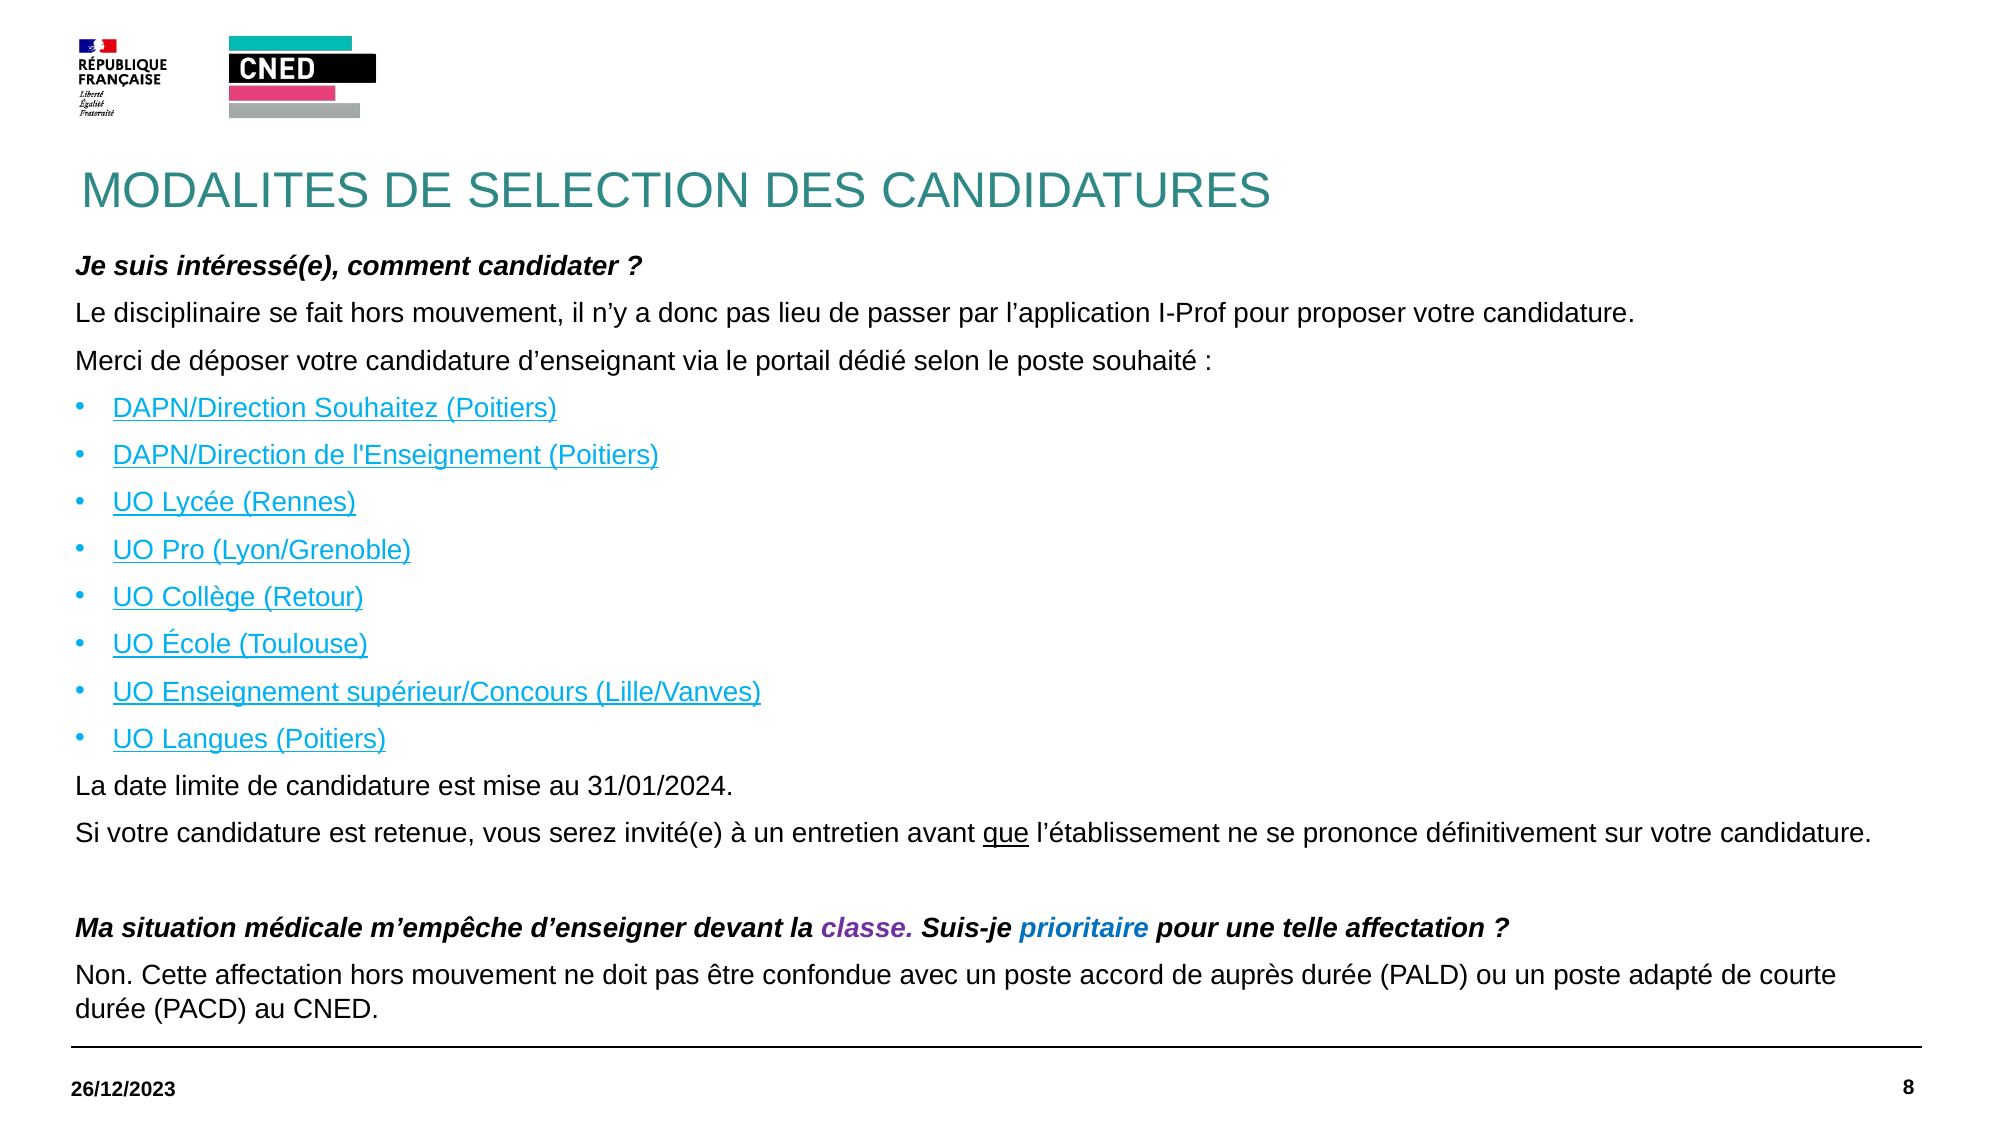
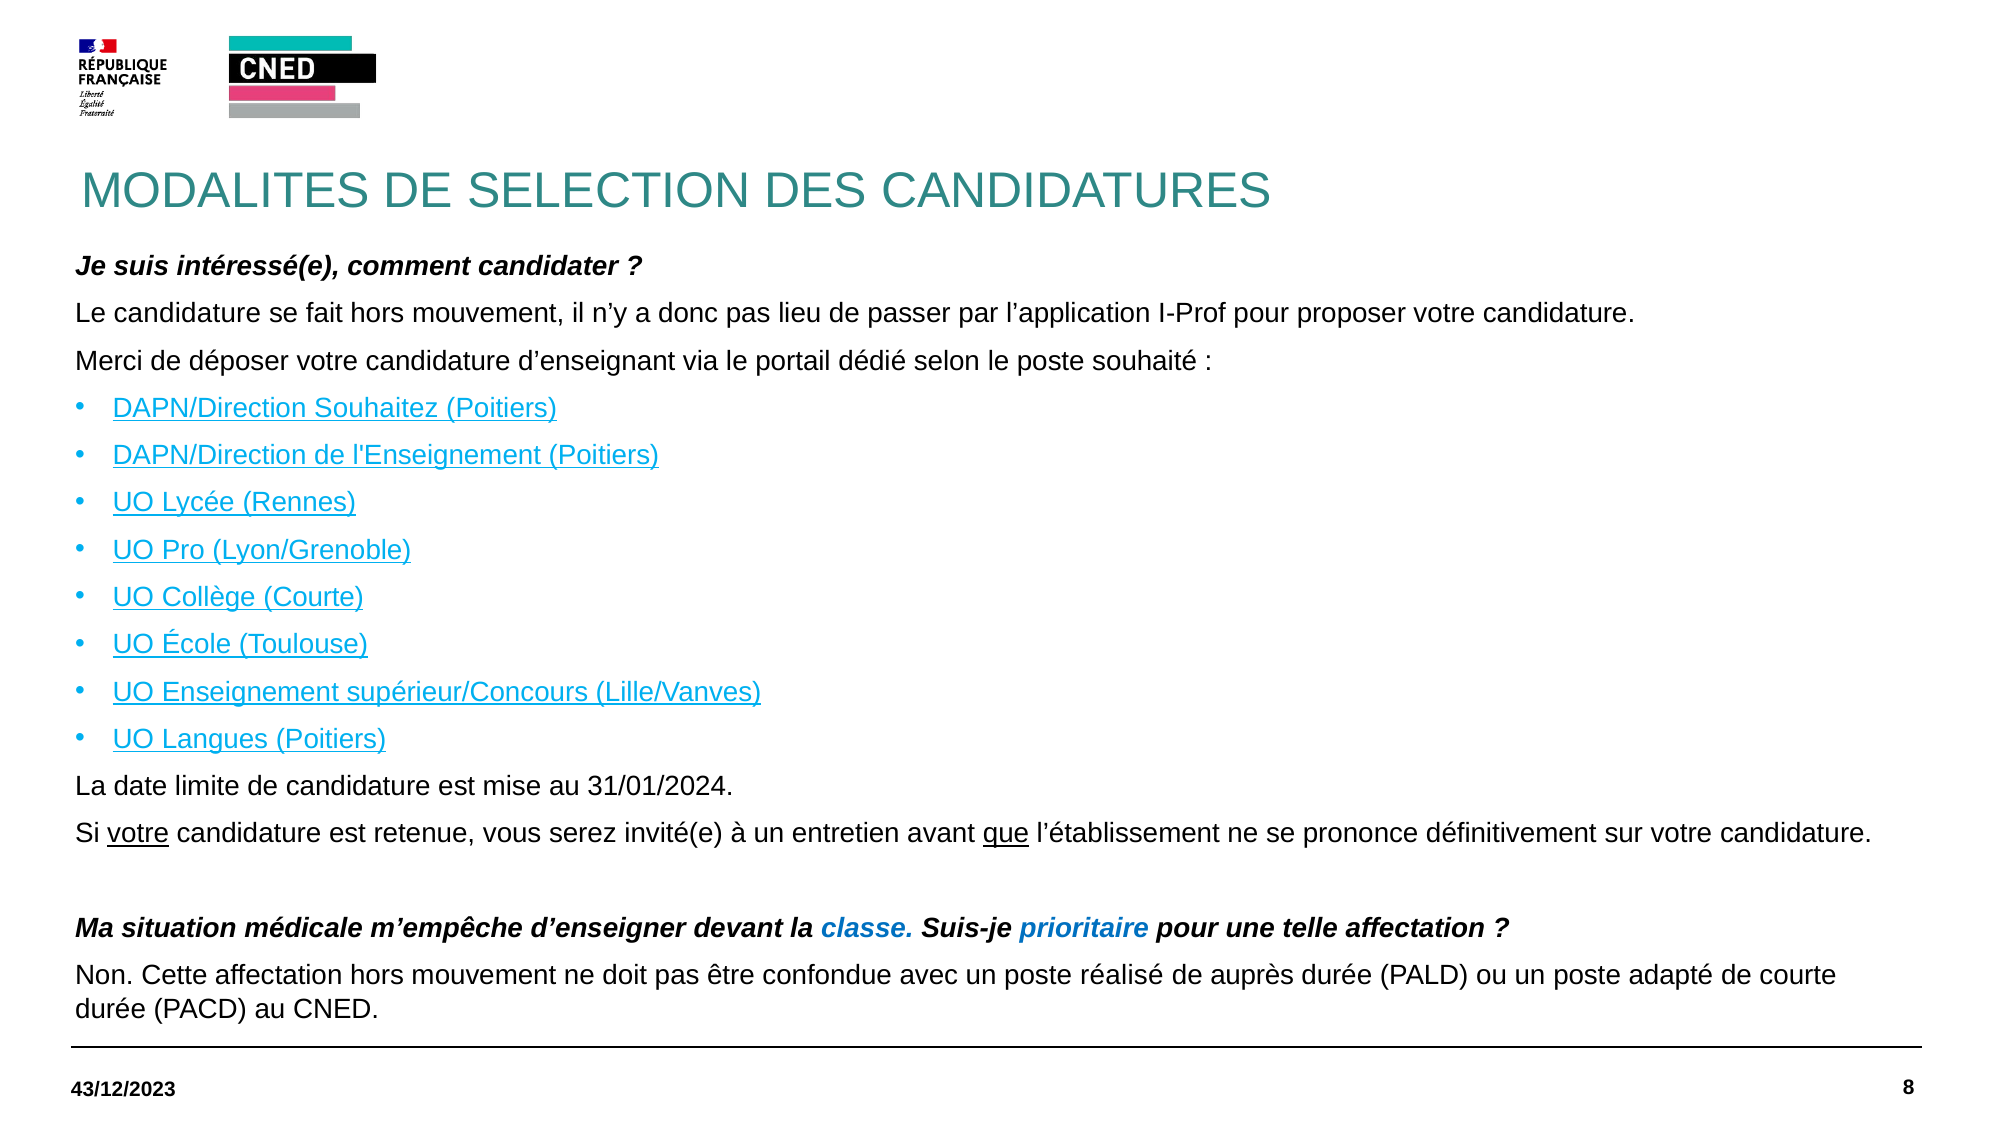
Le disciplinaire: disciplinaire -> candidature (187, 314)
Collège Retour: Retour -> Courte (314, 597)
votre underline: none -> present (138, 833)
classe colour: purple -> blue (867, 928)
accord: accord -> réalisé (1122, 975)
26/12/2023: 26/12/2023 -> 43/12/2023 (123, 1089)
